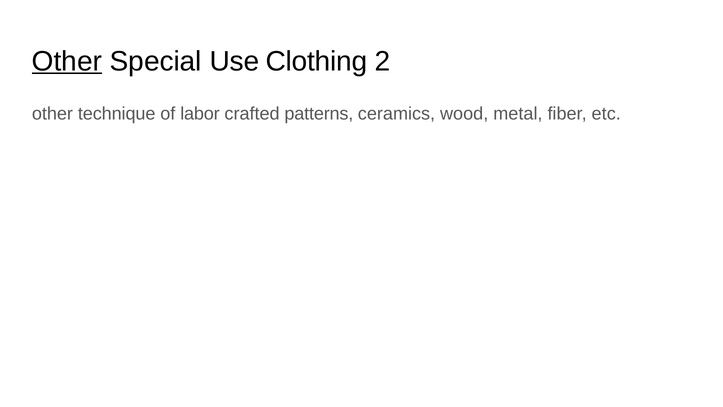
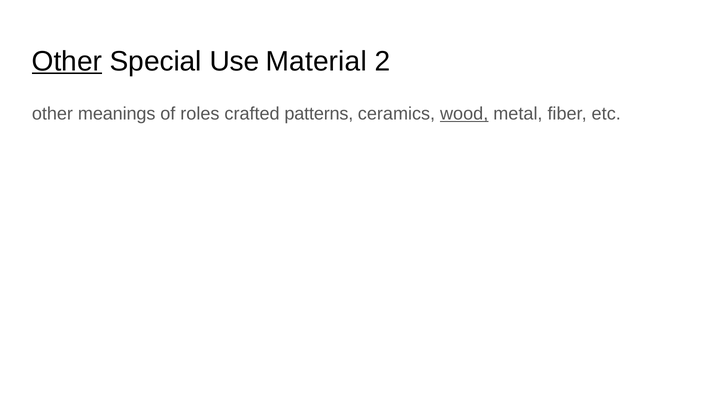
Clothing: Clothing -> Material (316, 61)
technique: technique -> meanings (117, 114)
labor: labor -> roles (200, 114)
wood underline: none -> present (464, 114)
